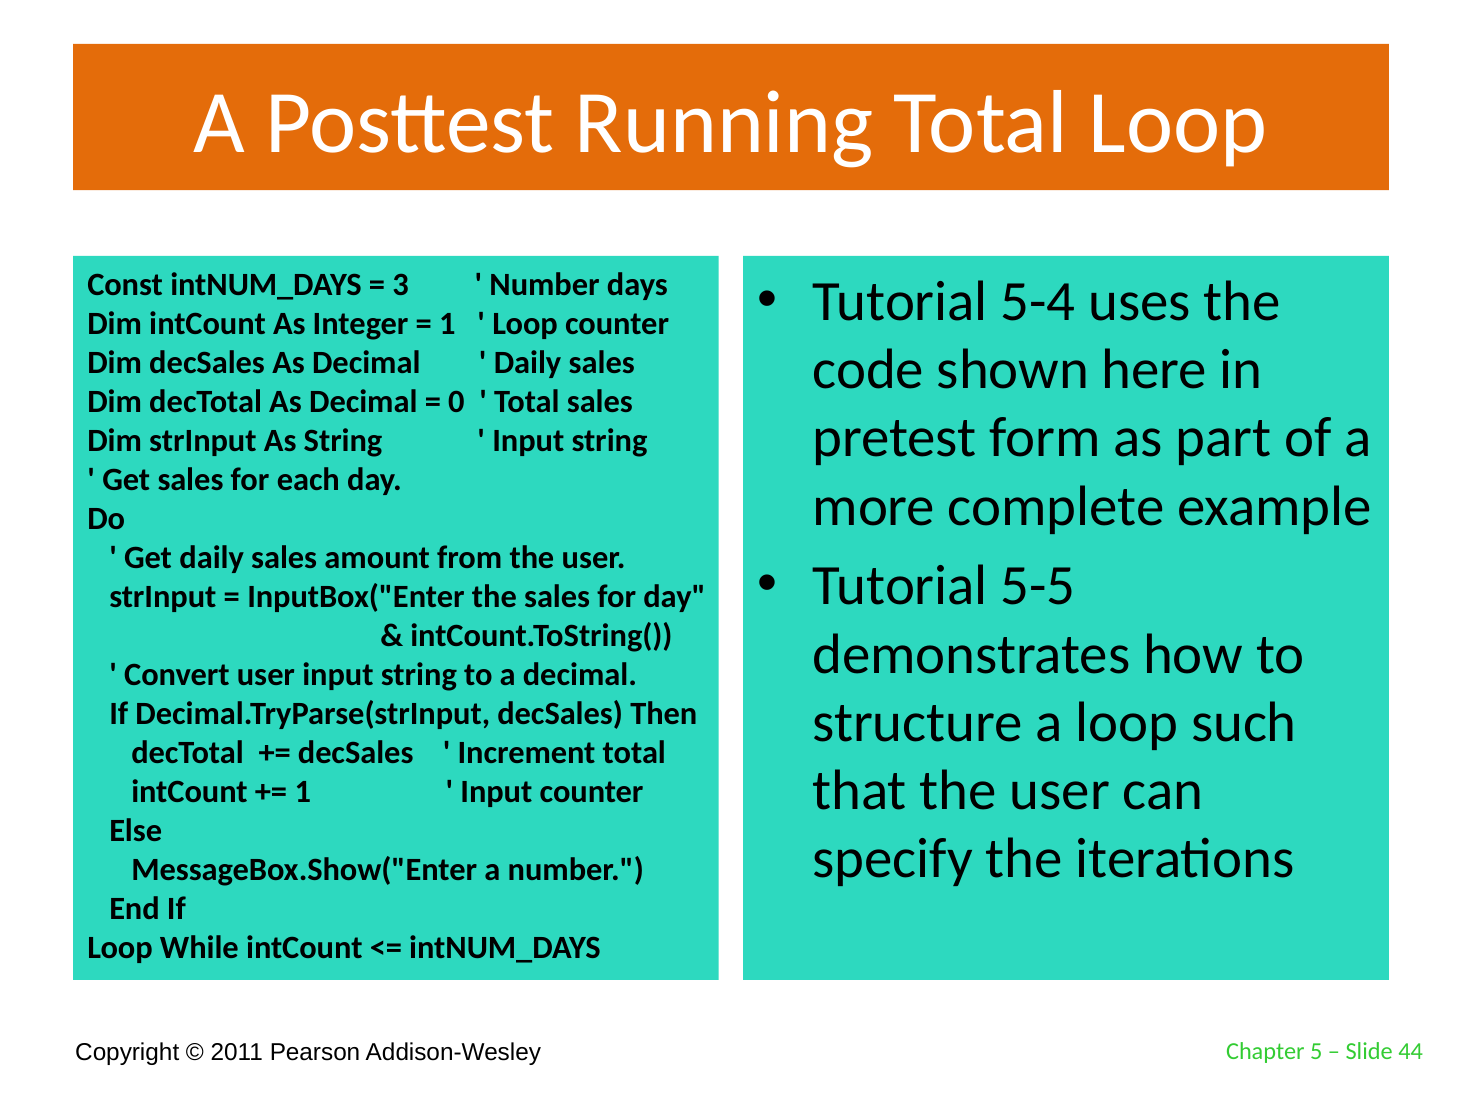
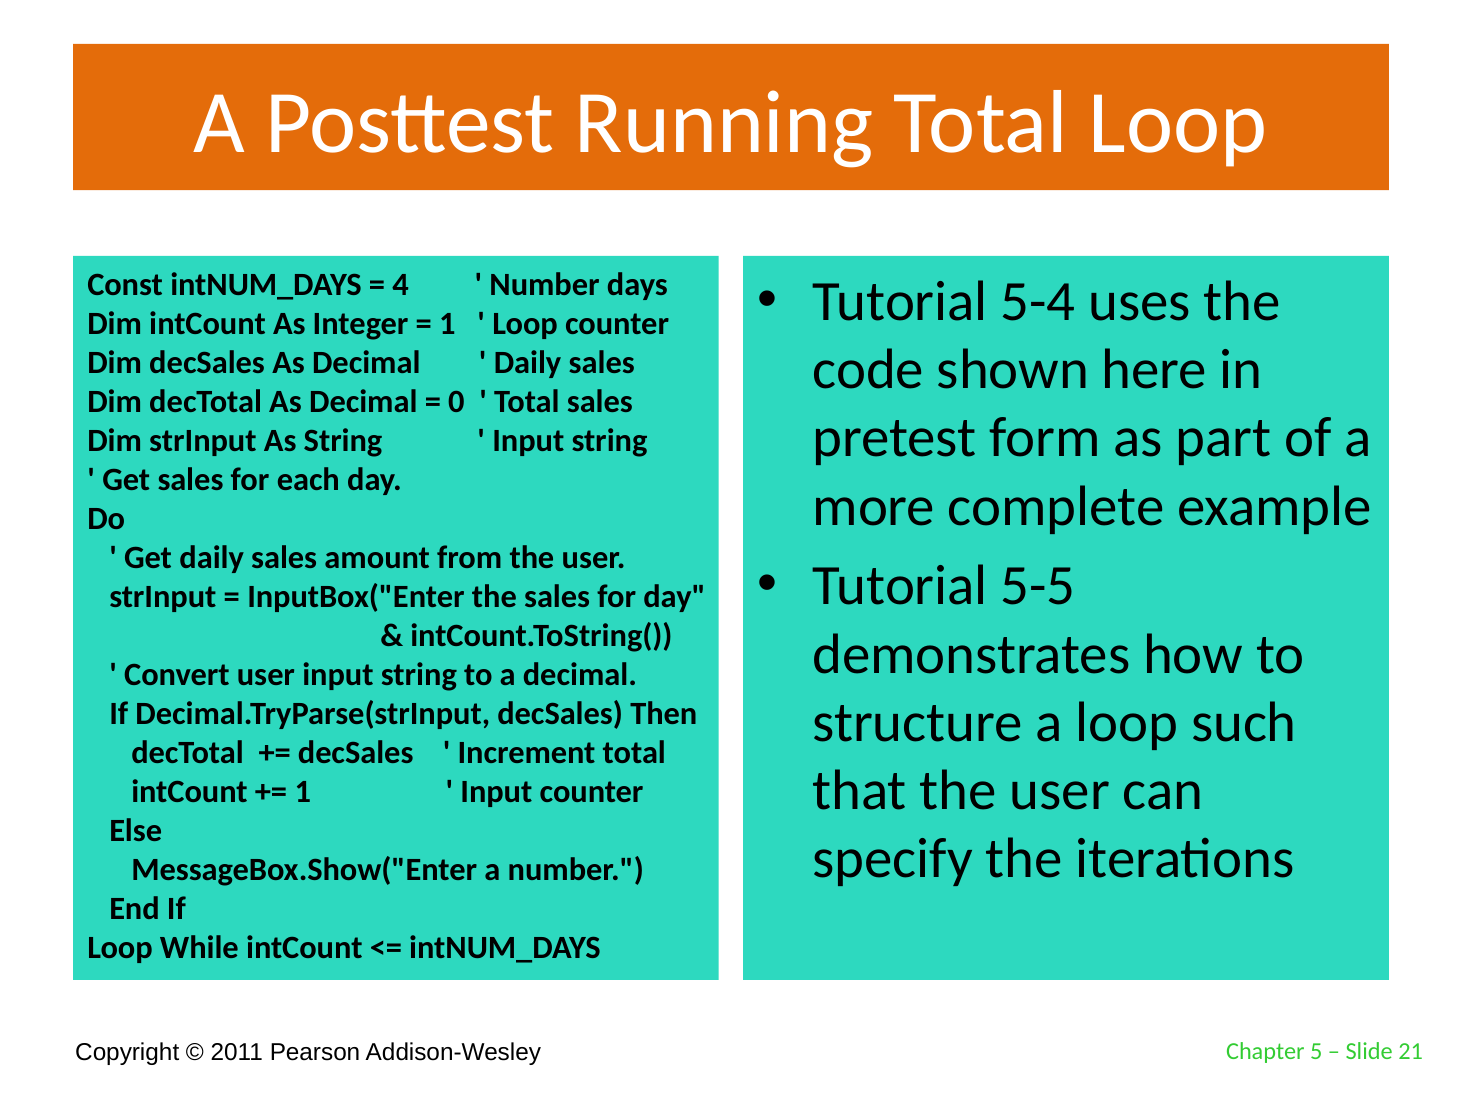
3: 3 -> 4 (400, 285)
44: 44 -> 21 (1411, 1051)
